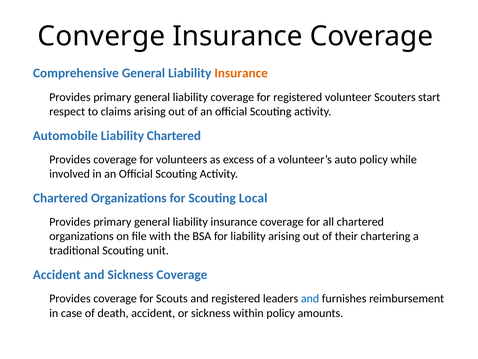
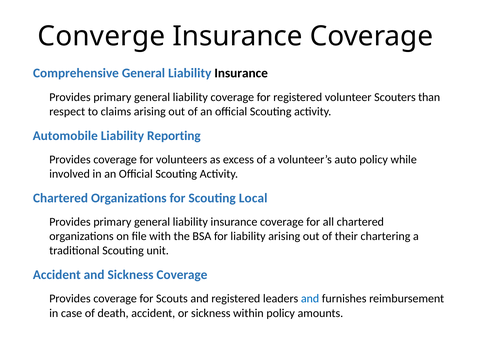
Insurance colour: orange -> black (241, 73)
start: start -> than (429, 97)
Liability Chartered: Chartered -> Reporting (174, 135)
